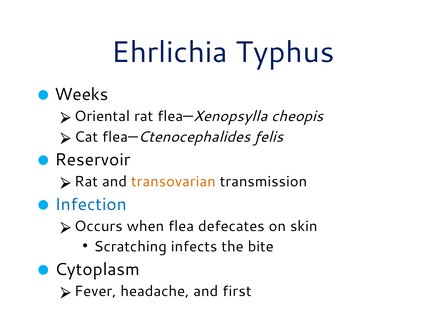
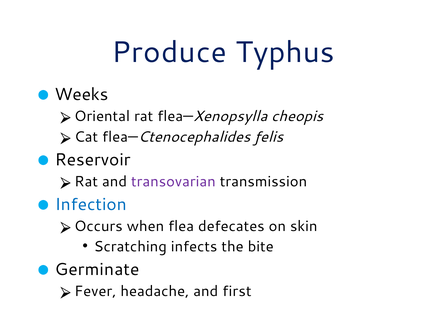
Ehrlichia: Ehrlichia -> Produce (169, 52)
transovarian colour: orange -> purple (173, 181)
Cytoplasm: Cytoplasm -> Germinate (97, 269)
